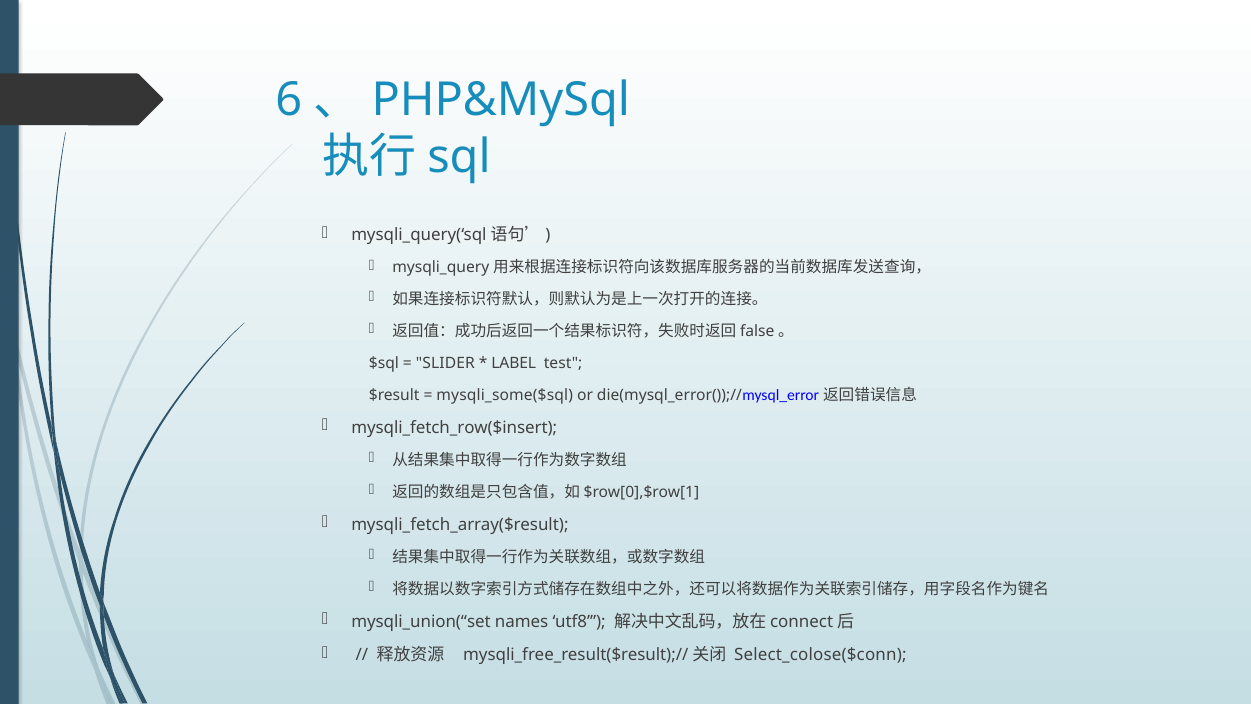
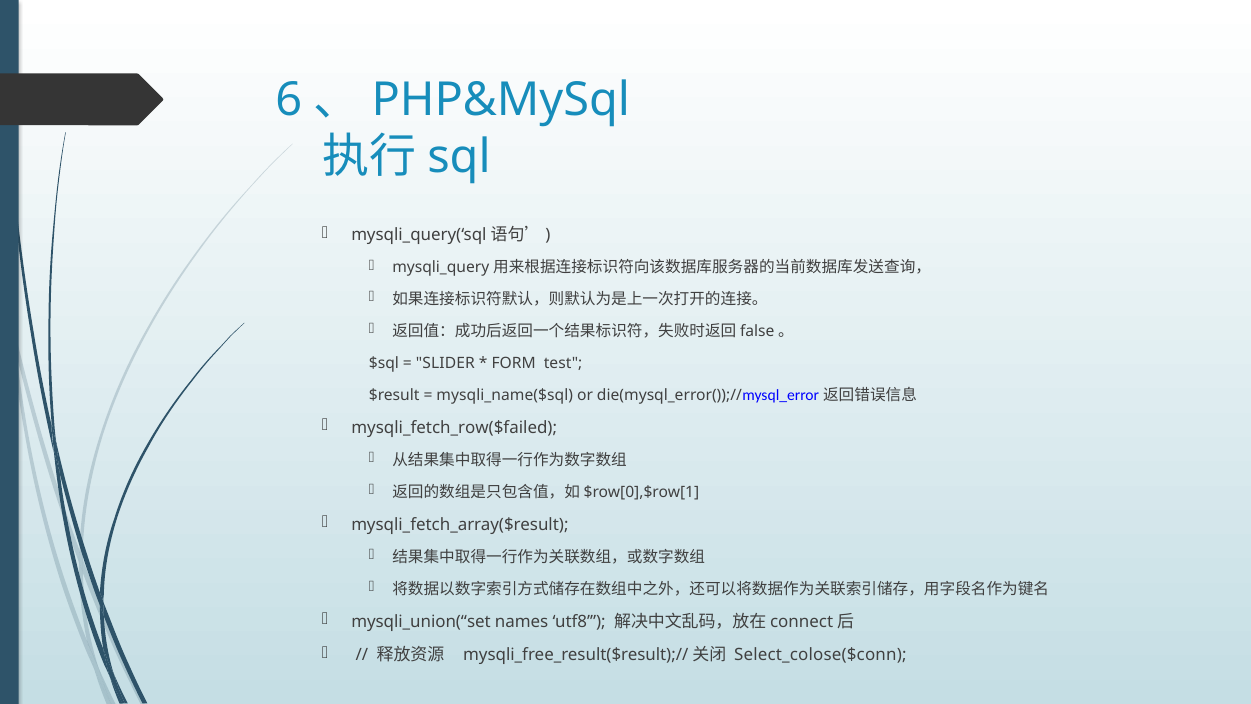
LABEL: LABEL -> FORM (514, 363)
mysqli_some($sql: mysqli_some($sql -> mysqli_name($sql (505, 395)
mysqli_fetch_row($insert: mysqli_fetch_row($insert -> mysqli_fetch_row($failed (454, 427)
